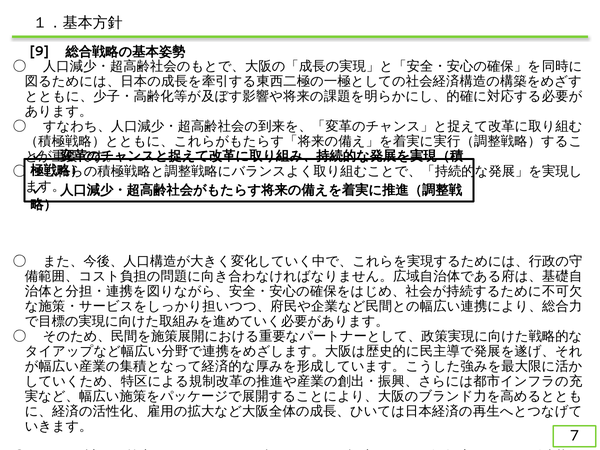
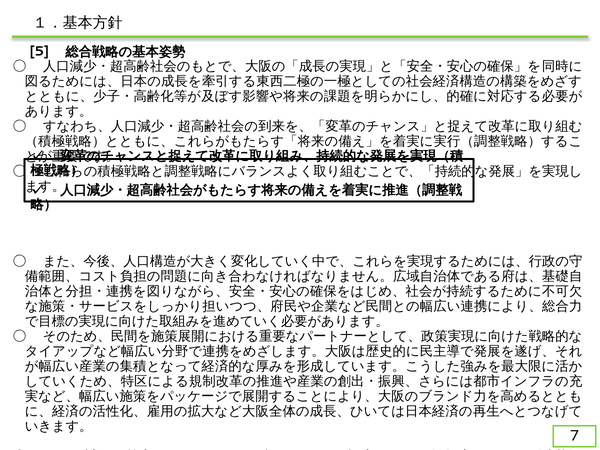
9: 9 -> 5 (39, 52)
